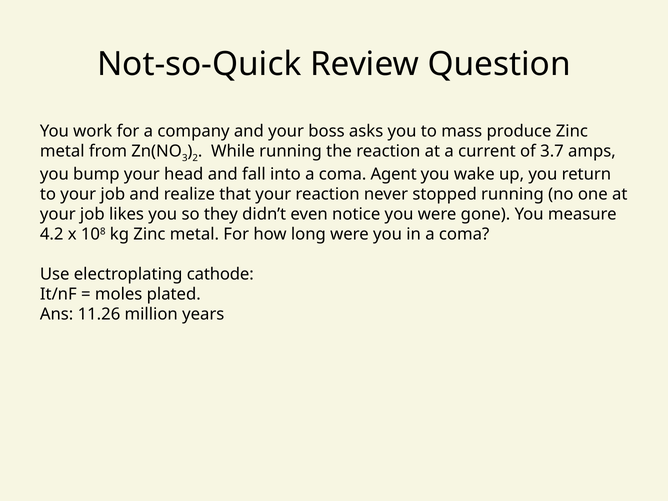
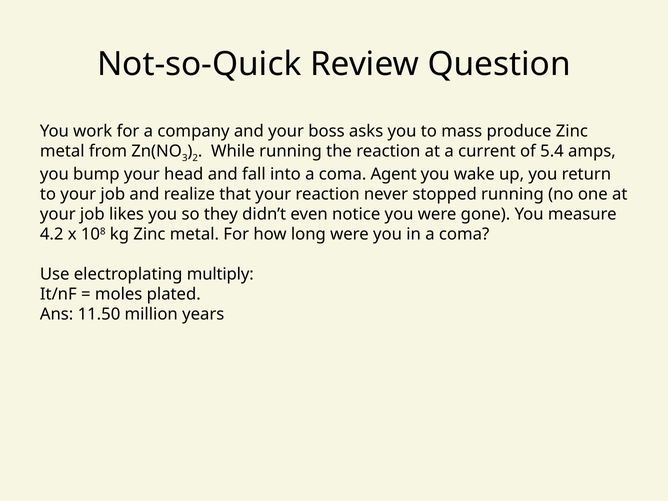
3.7: 3.7 -> 5.4 (552, 151)
cathode: cathode -> multiply (220, 274)
11.26: 11.26 -> 11.50 (99, 314)
